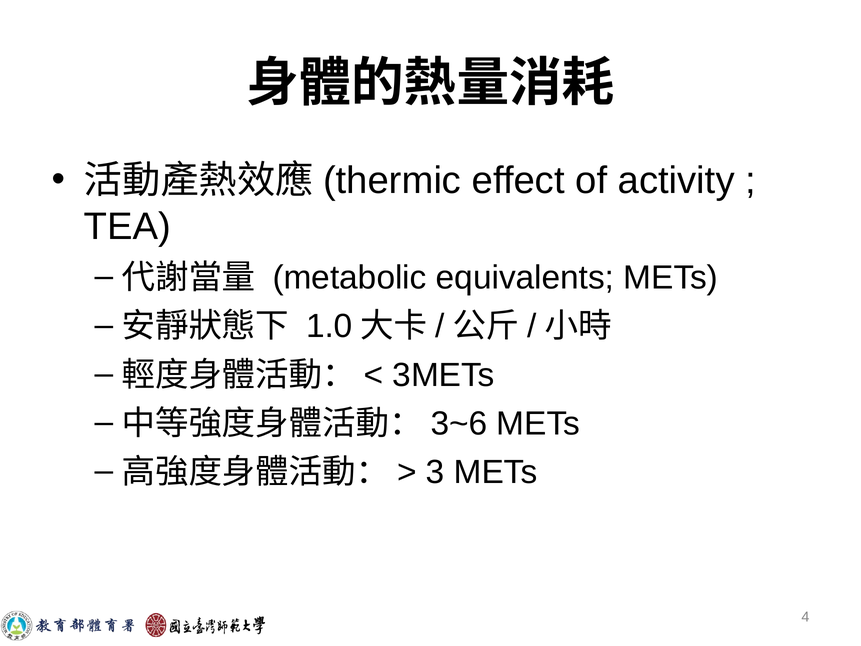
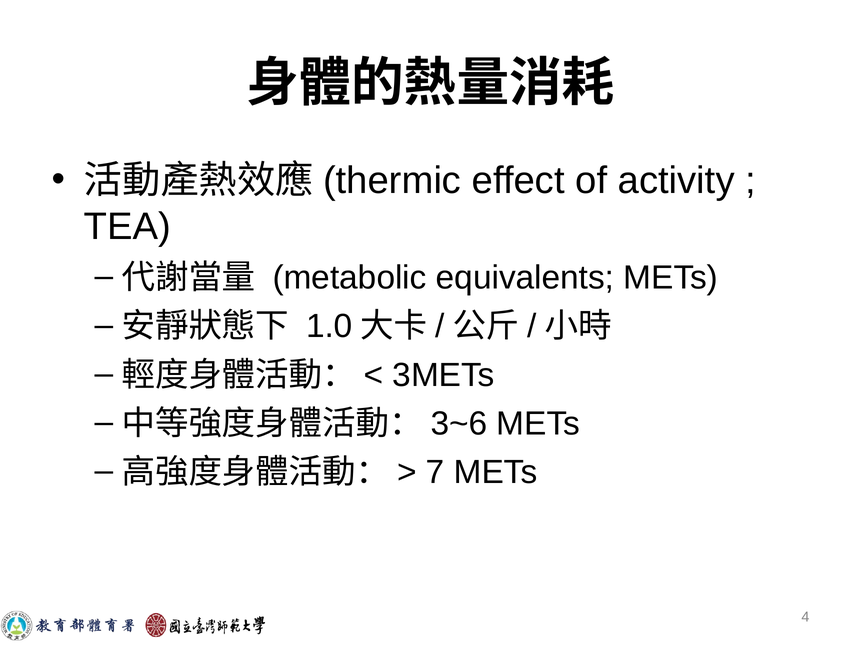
3: 3 -> 7 (435, 472)
